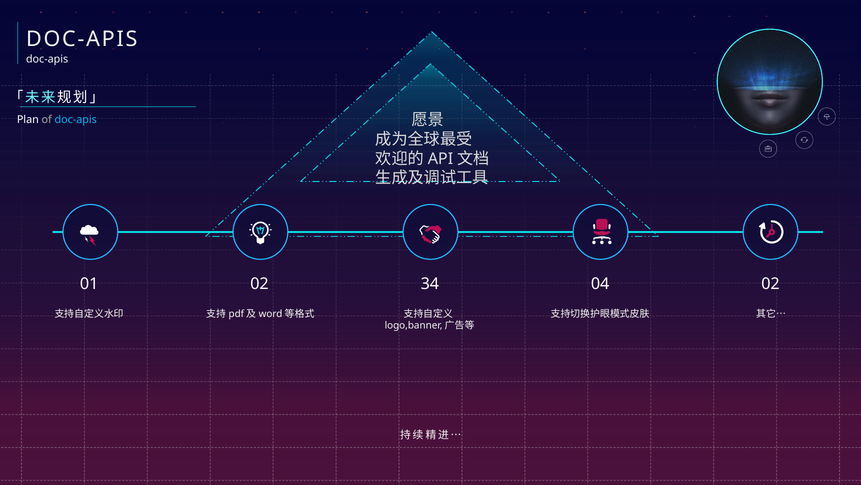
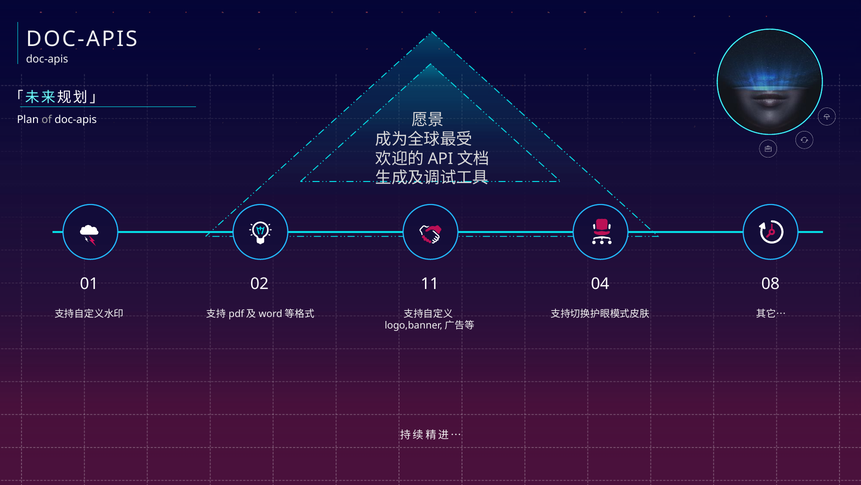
doc-apis colour: light blue -> white (76, 119)
34: 34 -> 11 (430, 284)
04 02: 02 -> 08 (771, 284)
